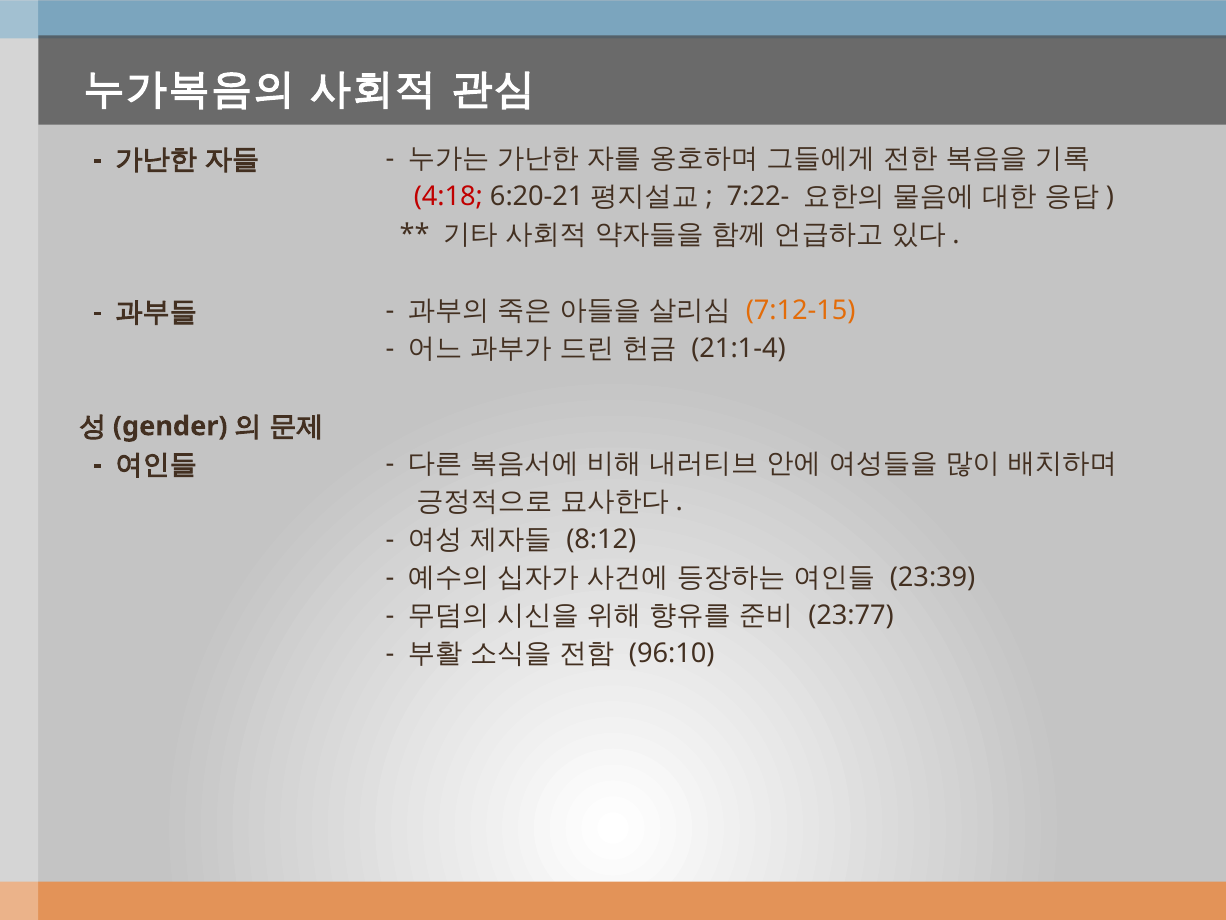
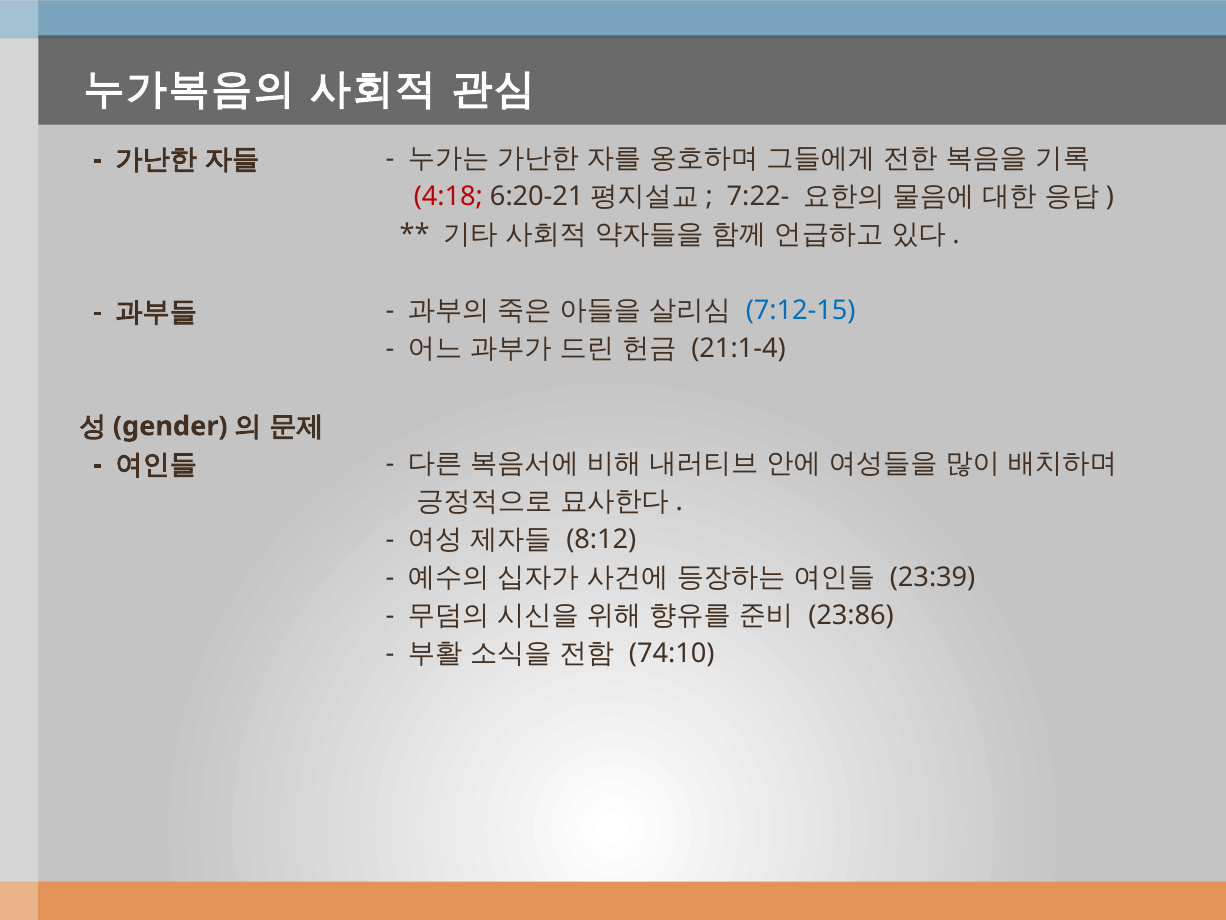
7:12-15 colour: orange -> blue (801, 311)
23:77: 23:77 -> 23:86 (851, 615)
96:10: 96:10 -> 74:10 (672, 653)
